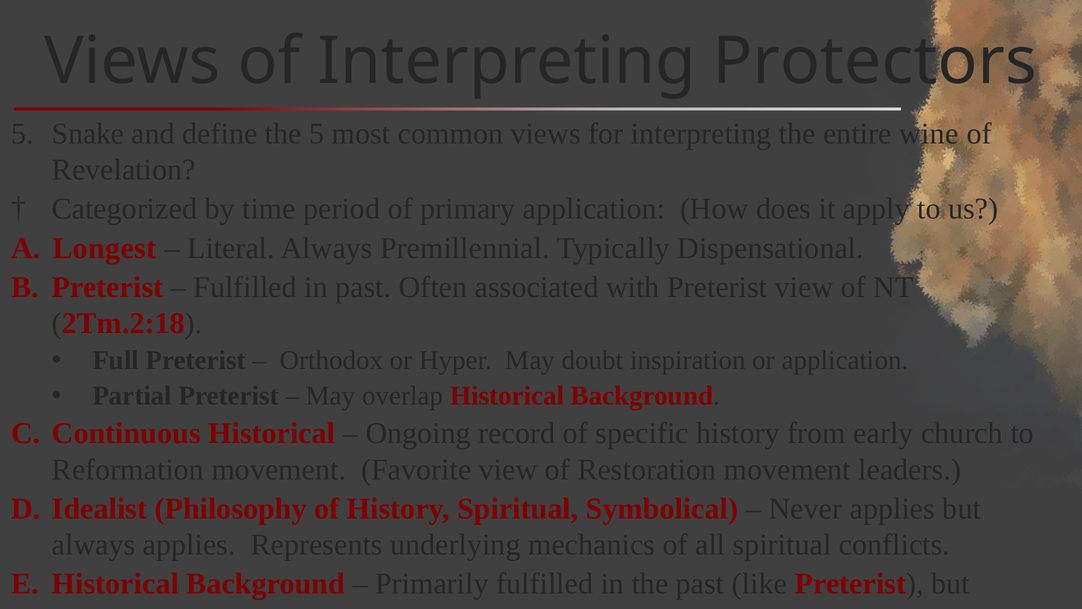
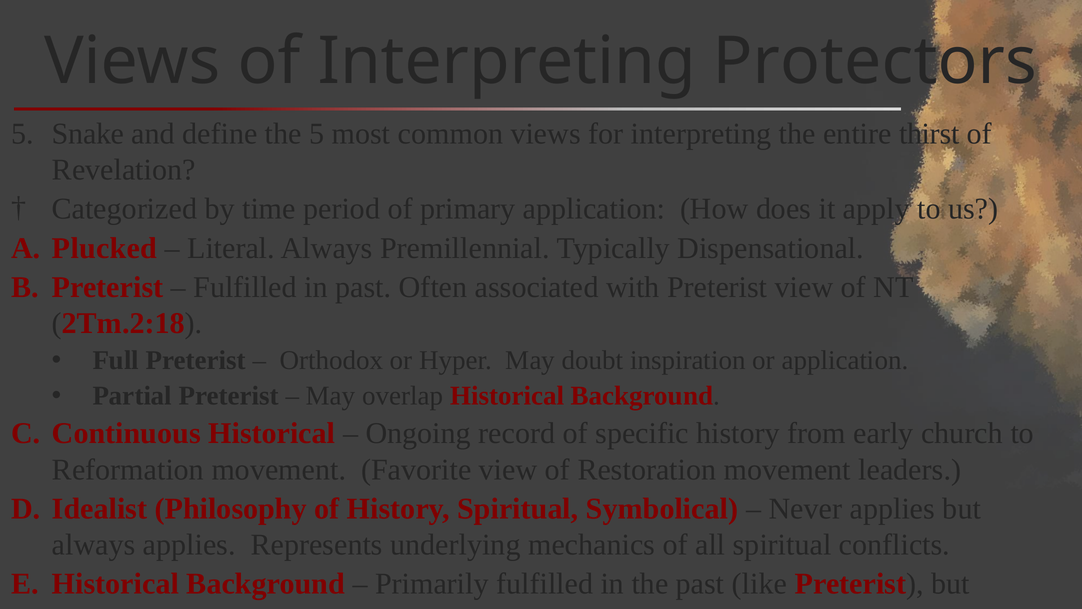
wine: wine -> thirst (929, 134)
Longest: Longest -> Plucked (104, 248)
